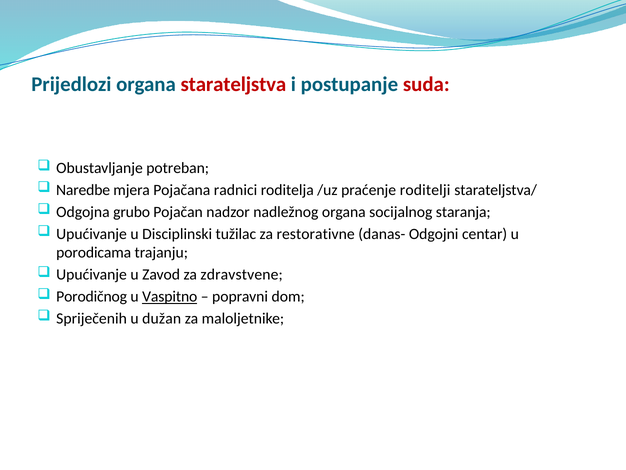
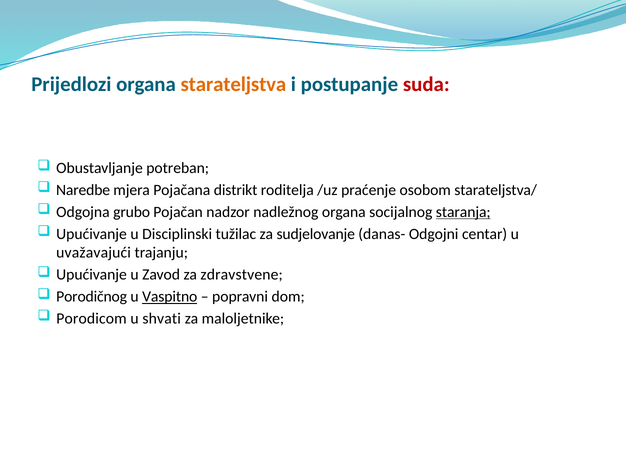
starateljstva colour: red -> orange (233, 84)
radnici: radnici -> distrikt (236, 190)
roditelji: roditelji -> osobom (425, 190)
staranja underline: none -> present (463, 212)
restorativne: restorativne -> sudjelovanje (316, 234)
porodicama: porodicama -> uvažavajući (94, 252)
Spriječenih: Spriječenih -> Porodicom (91, 318)
dužan: dužan -> shvati (162, 318)
